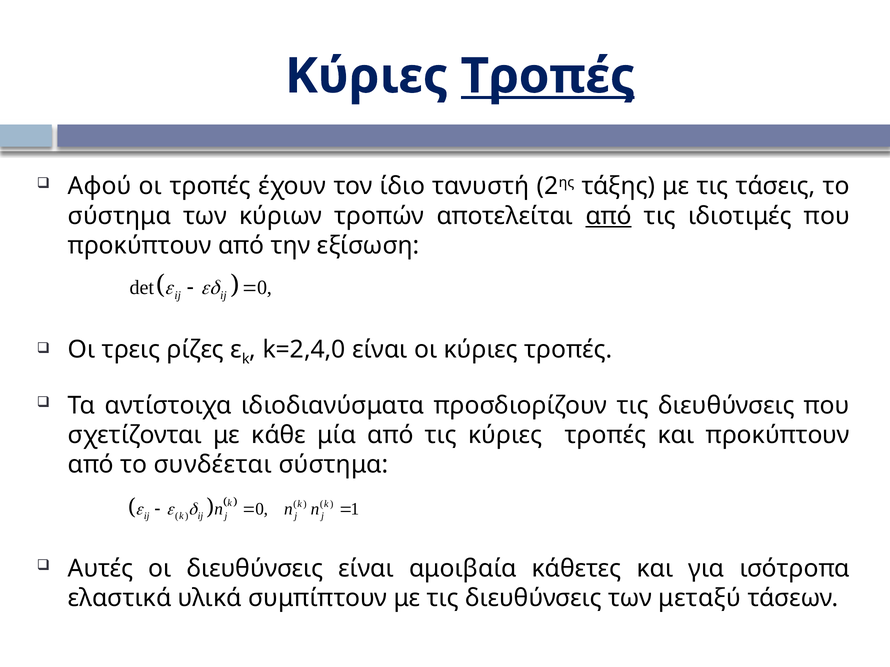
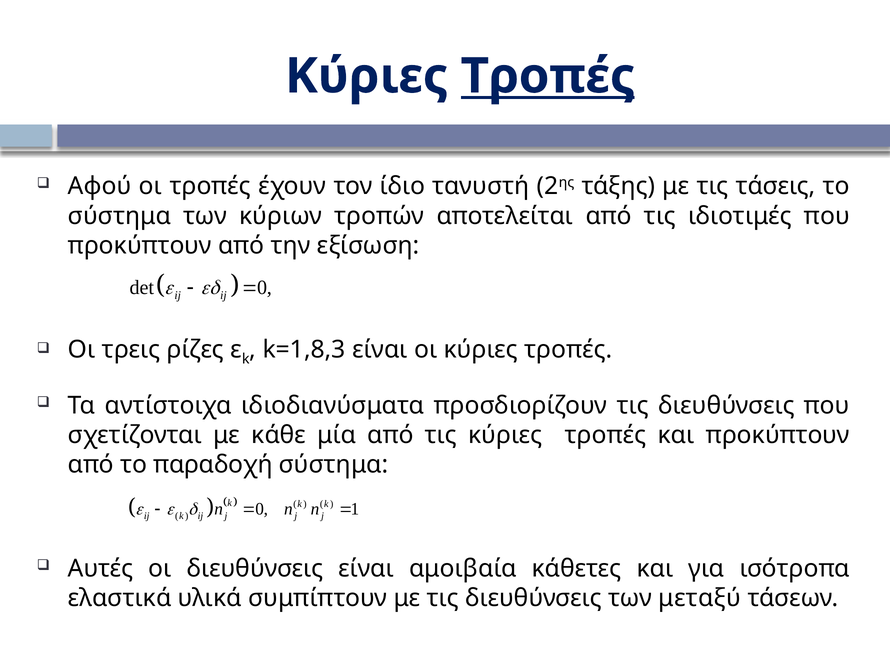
από underline: present -> none (609, 216)
k=2,4,0: k=2,4,0 -> k=1,8,3 (304, 350)
συνδέεται: συνδέεται -> παραδοχή (213, 465)
